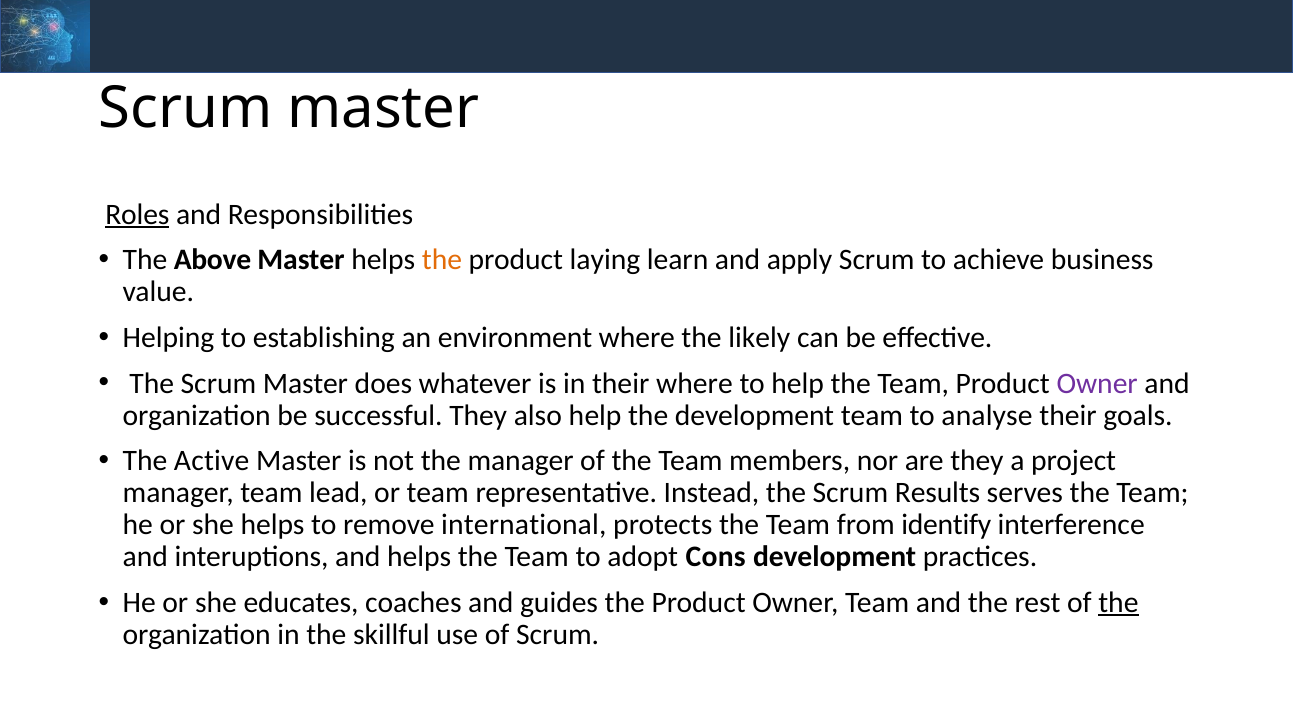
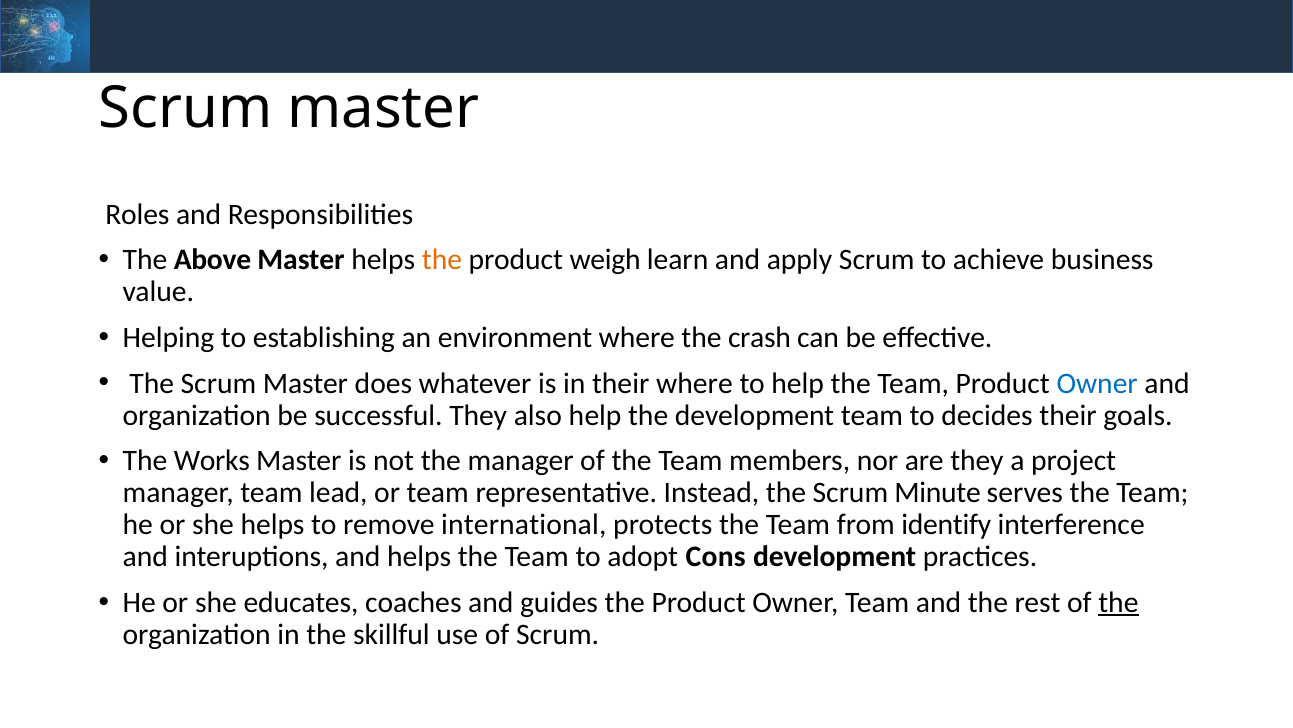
Roles underline: present -> none (137, 214)
laying: laying -> weigh (605, 260)
likely: likely -> crash (759, 337)
Owner colour: purple -> blue (1097, 383)
analyse: analyse -> decides (987, 415)
Active: Active -> Works (212, 460)
Results: Results -> Minute (938, 492)
